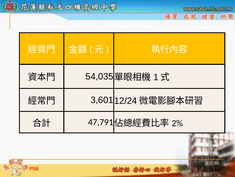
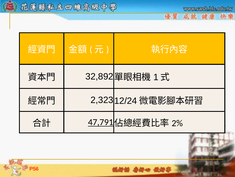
54,035: 54,035 -> 32,892 (99, 76)
3,601: 3,601 -> 2,323 (102, 100)
47,791 underline: none -> present (101, 122)
